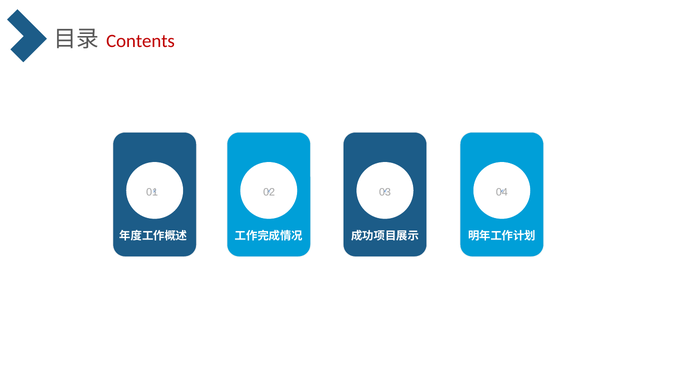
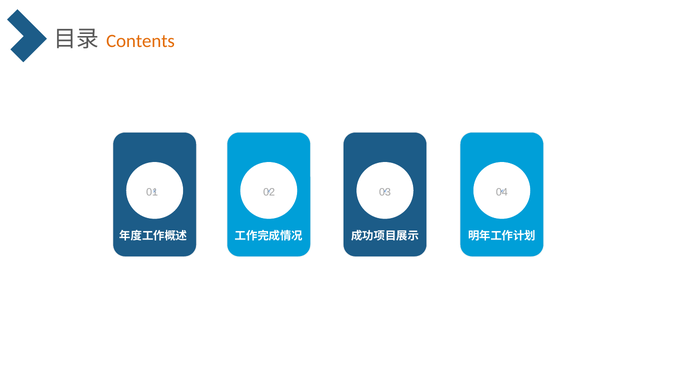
Contents colour: red -> orange (141, 41)
